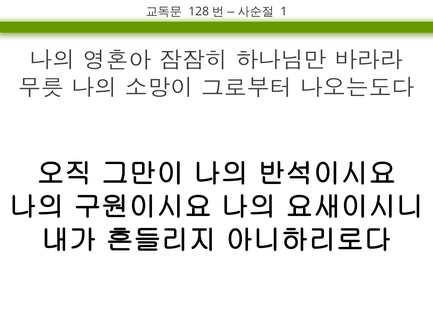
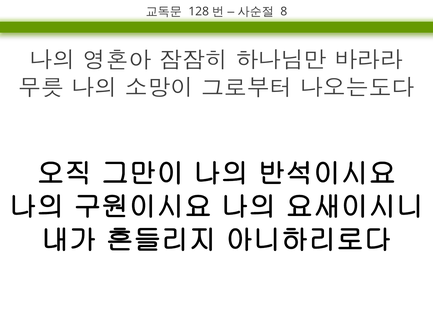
1: 1 -> 8 (284, 12)
